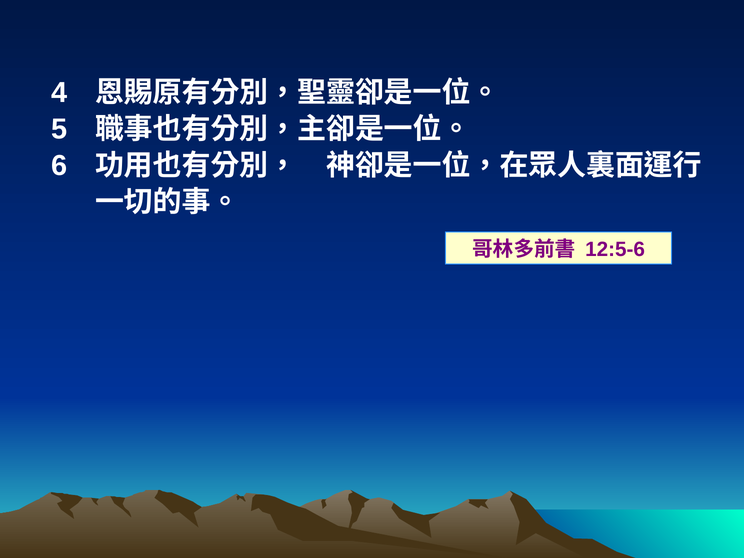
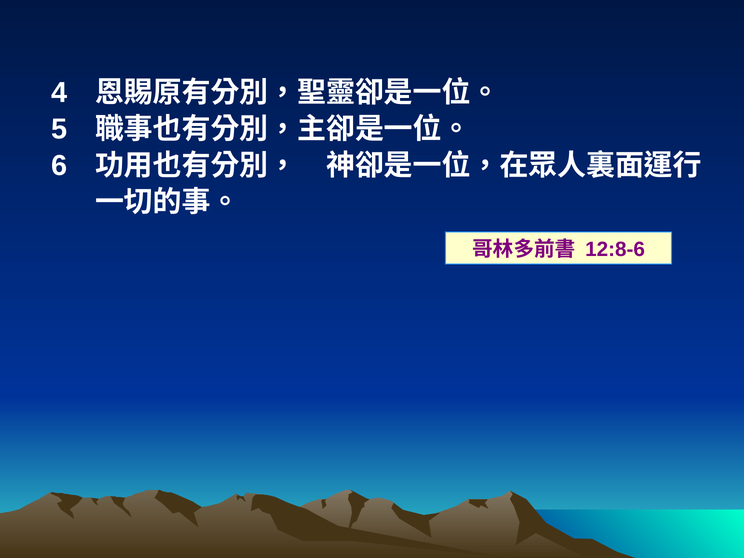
12:5-6: 12:5-6 -> 12:8-6 (615, 250)
